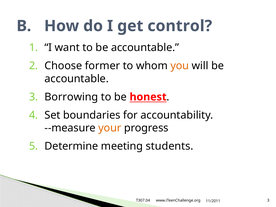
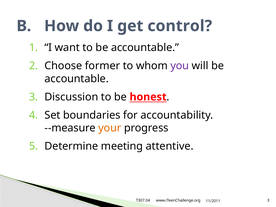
you colour: orange -> purple (180, 66)
Borrowing: Borrowing -> Discussion (71, 97)
students: students -> attentive (170, 146)
